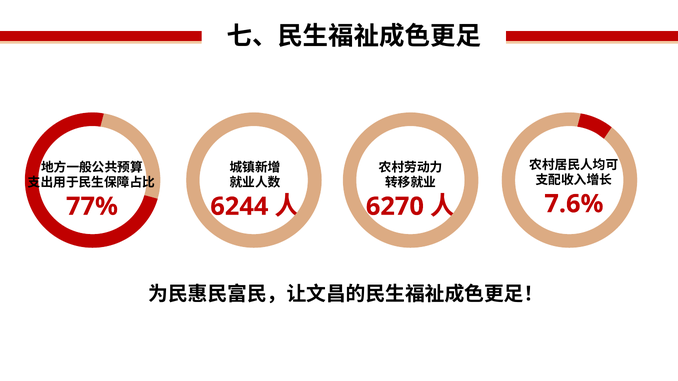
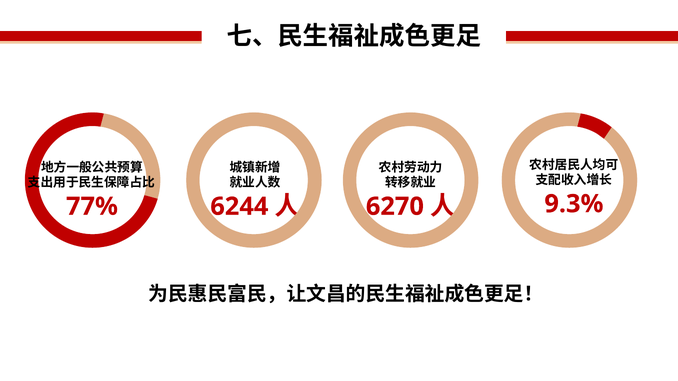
7.6%: 7.6% -> 9.3% (574, 204)
